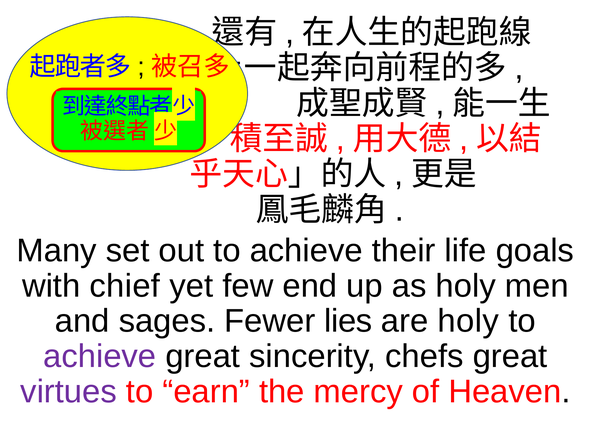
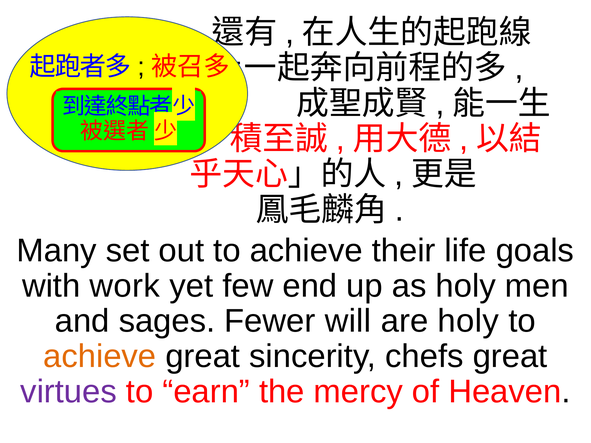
chief: chief -> work (125, 286)
lies: lies -> will (348, 321)
achieve colour: purple -> orange (100, 357)
